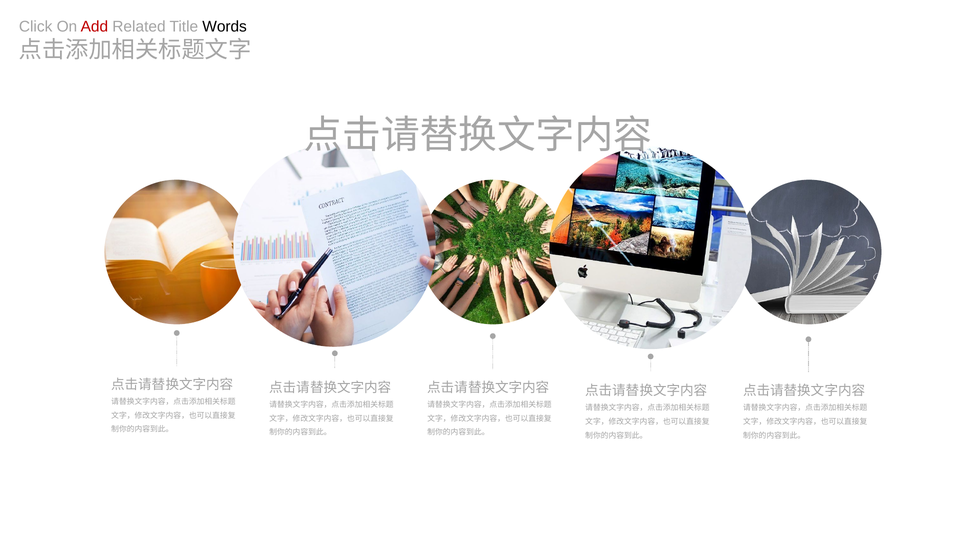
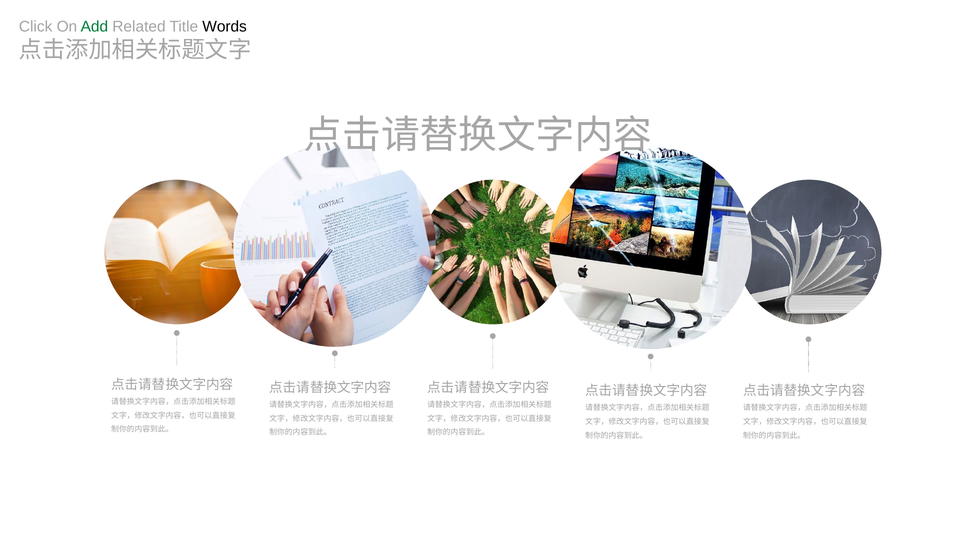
Add colour: red -> green (94, 27)
